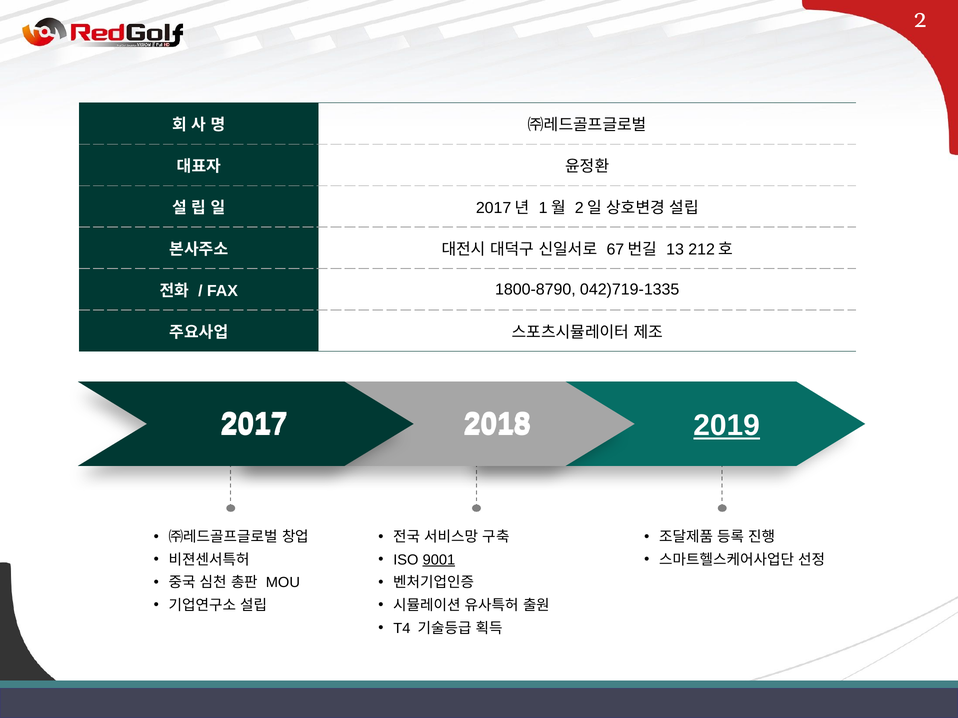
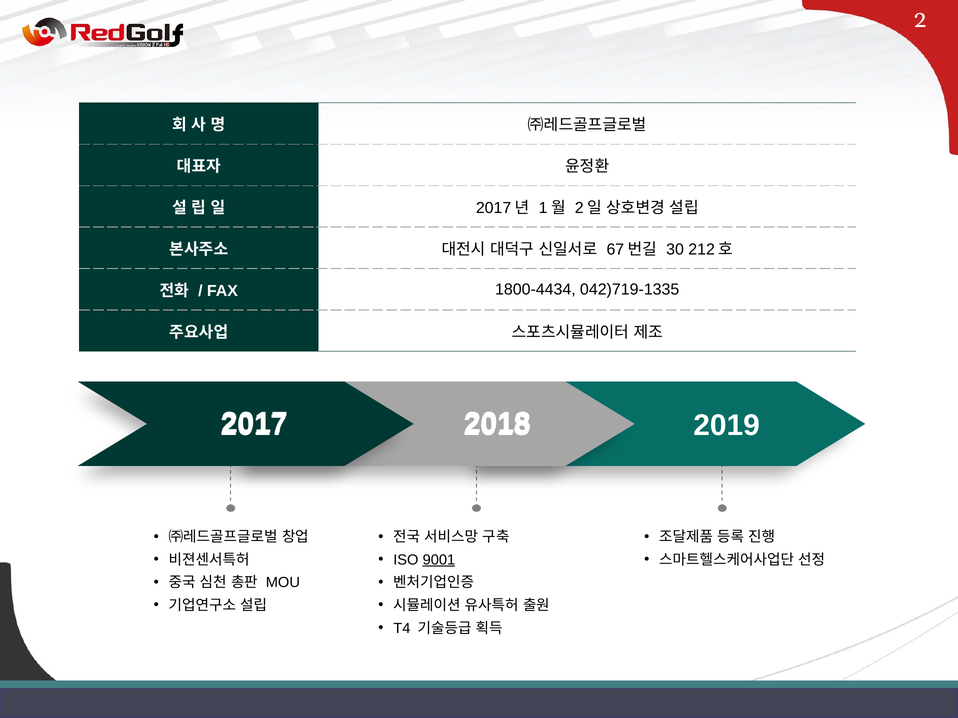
13: 13 -> 30 (675, 250)
1800-8790: 1800-8790 -> 1800-4434 (535, 290)
2019 underline: present -> none (727, 426)
